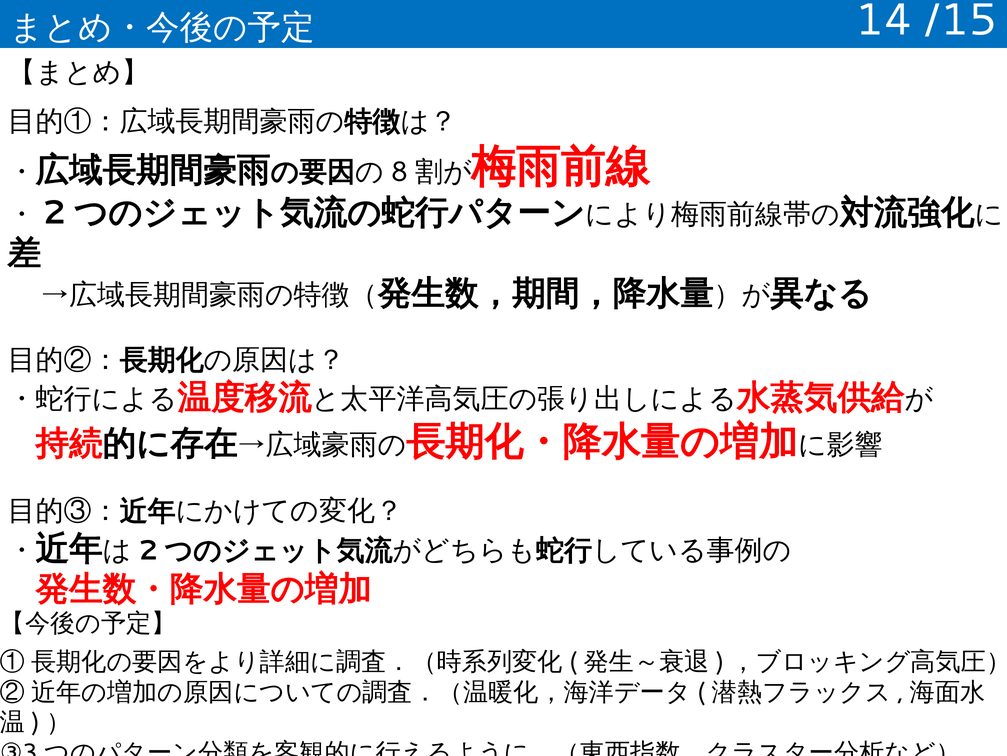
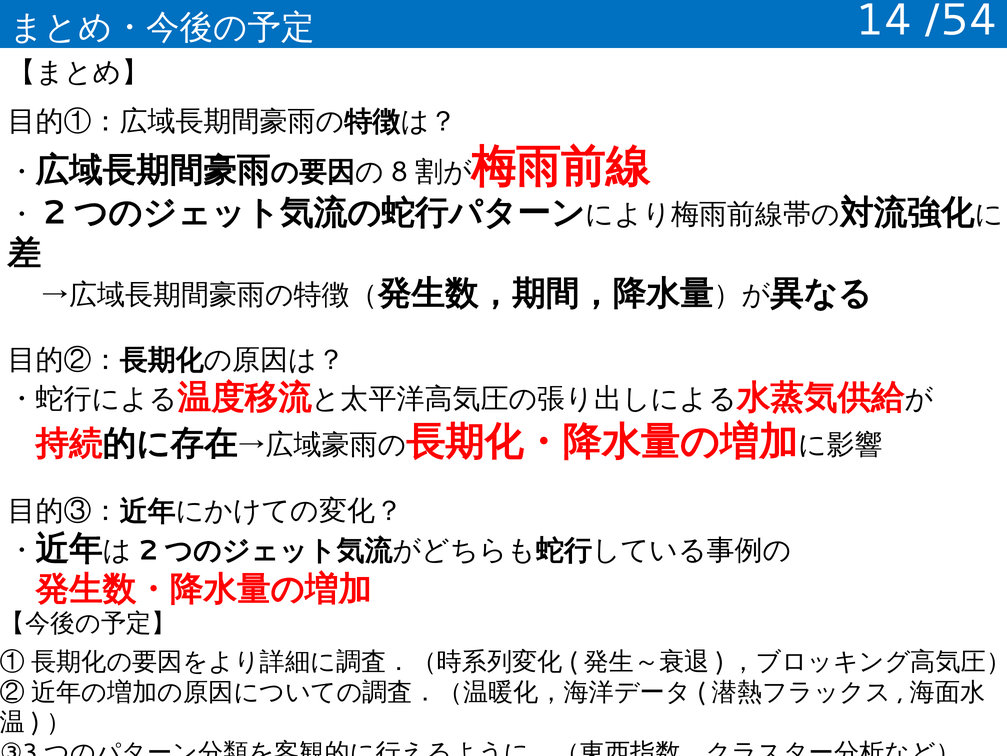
/15: /15 -> /54 (961, 20)
